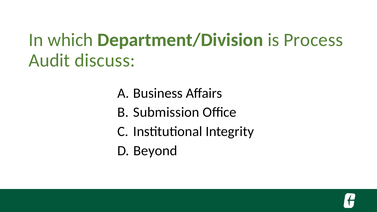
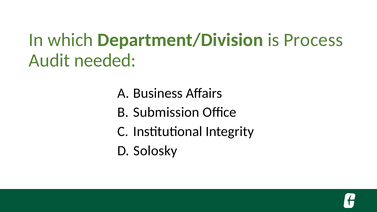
discuss: discuss -> needed (105, 60)
Beyond: Beyond -> Solosky (155, 151)
